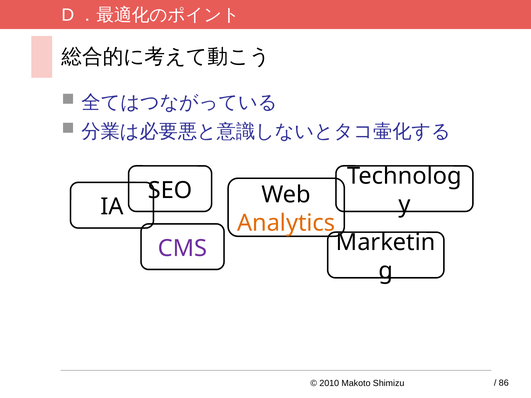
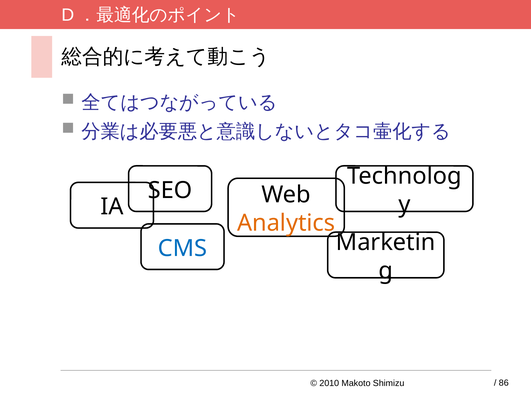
CMS colour: purple -> blue (182, 248)
